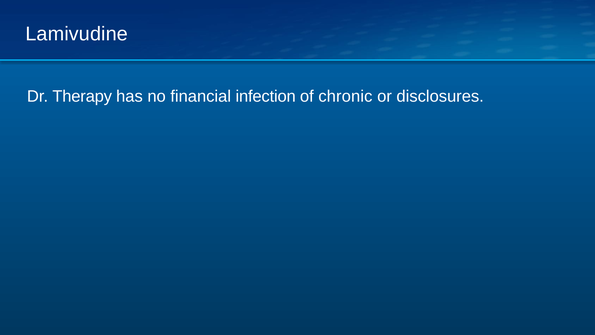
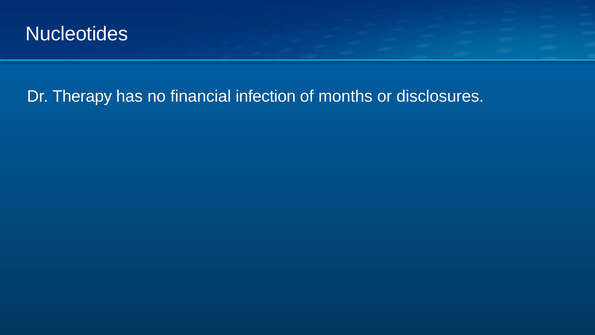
Lamivudine: Lamivudine -> Nucleotides (77, 34)
chronic: chronic -> months (345, 96)
